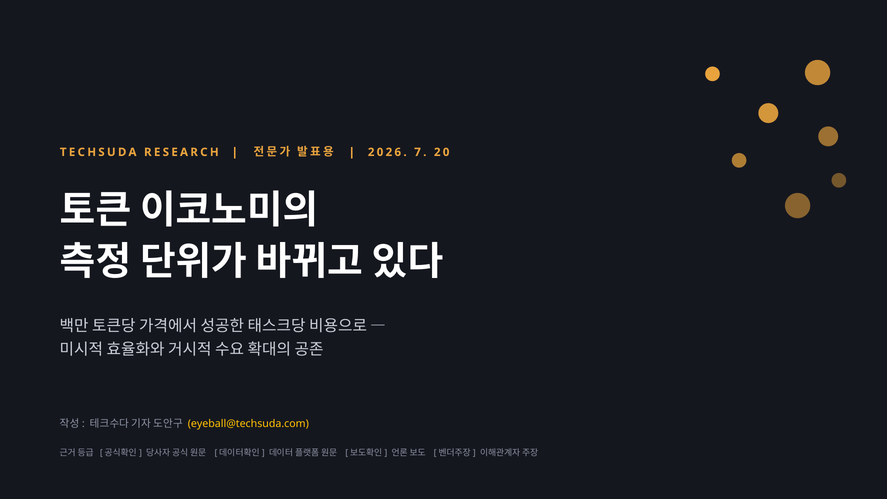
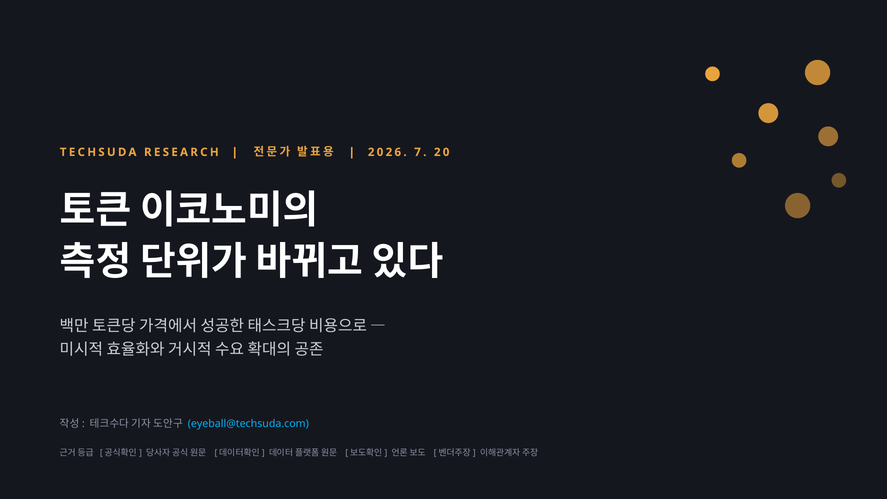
eyeball@techsuda.com colour: yellow -> light blue (248, 424)
